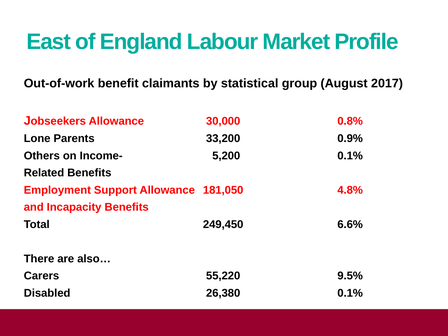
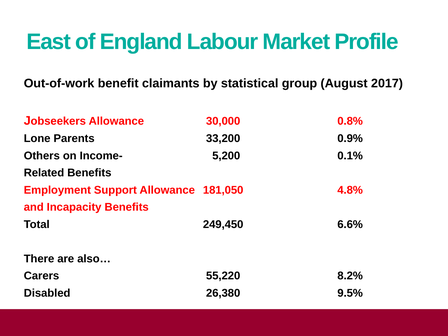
9.5%: 9.5% -> 8.2% (350, 276)
26,380 0.1%: 0.1% -> 9.5% (350, 293)
